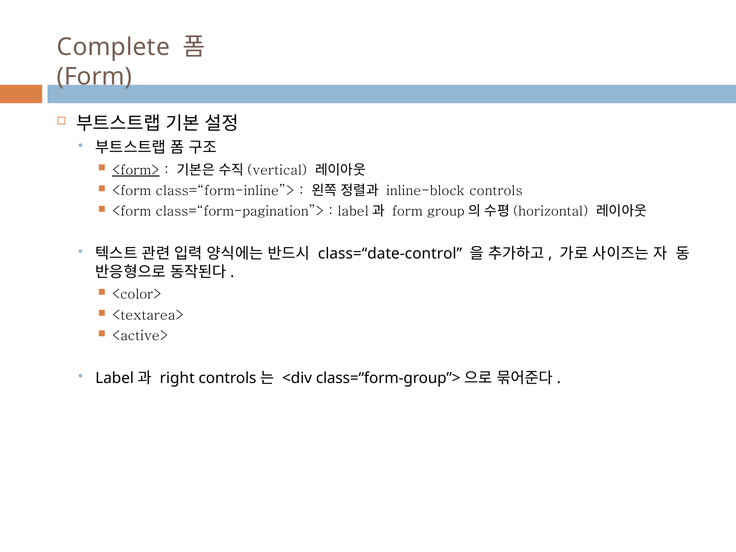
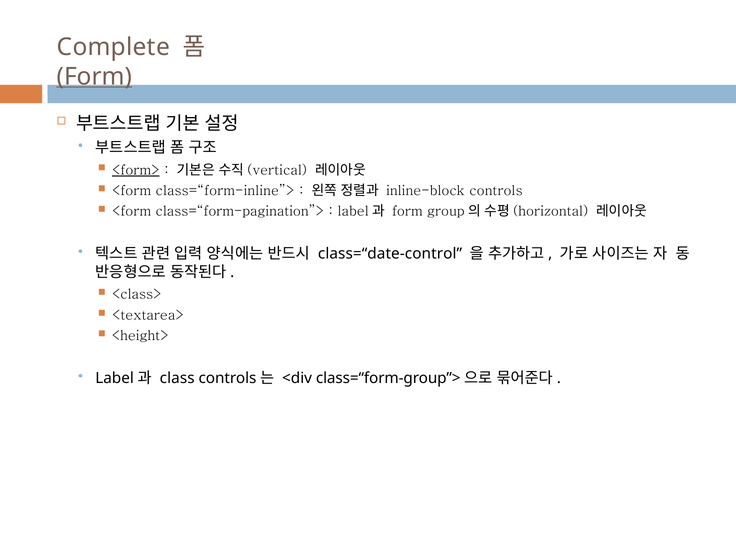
Form underline: none -> present (94, 76)
<color>: <color> -> <class> (137, 294)
<active>: <active> -> <height> (140, 336)
right: right -> class (177, 378)
